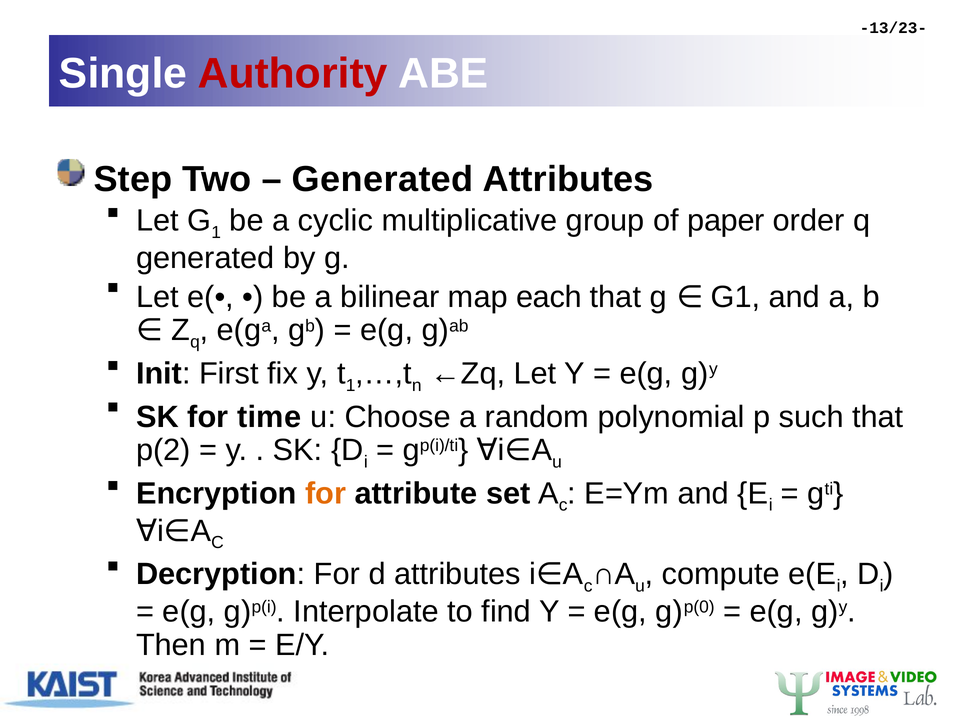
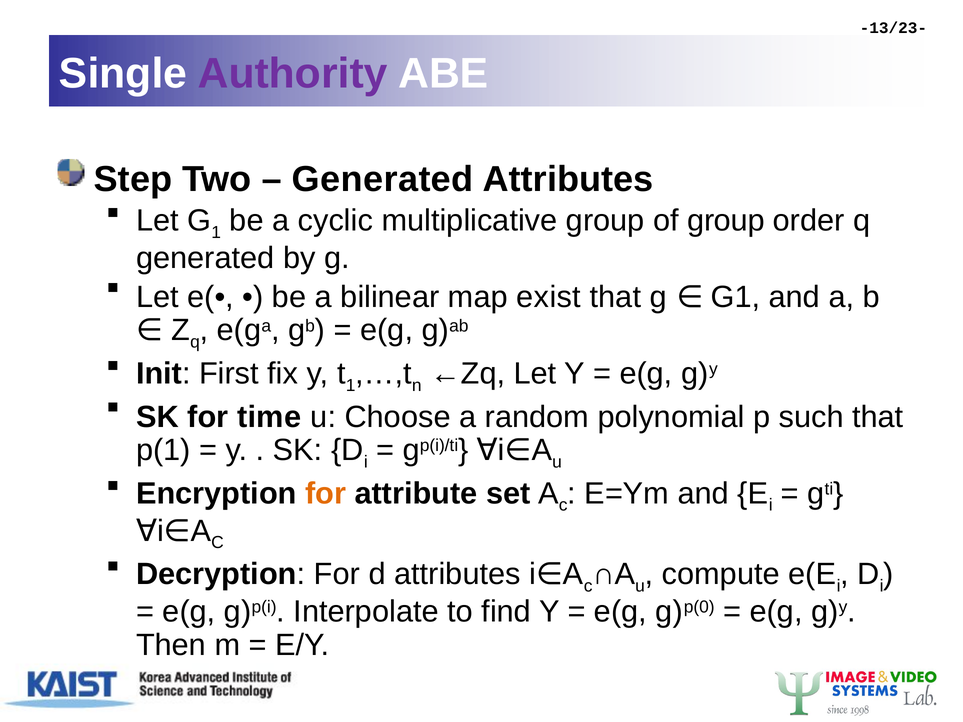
Authority colour: red -> purple (293, 74)
of paper: paper -> group (726, 221)
each: each -> exist (549, 297)
p(2: p(2 -> p(1 (163, 450)
